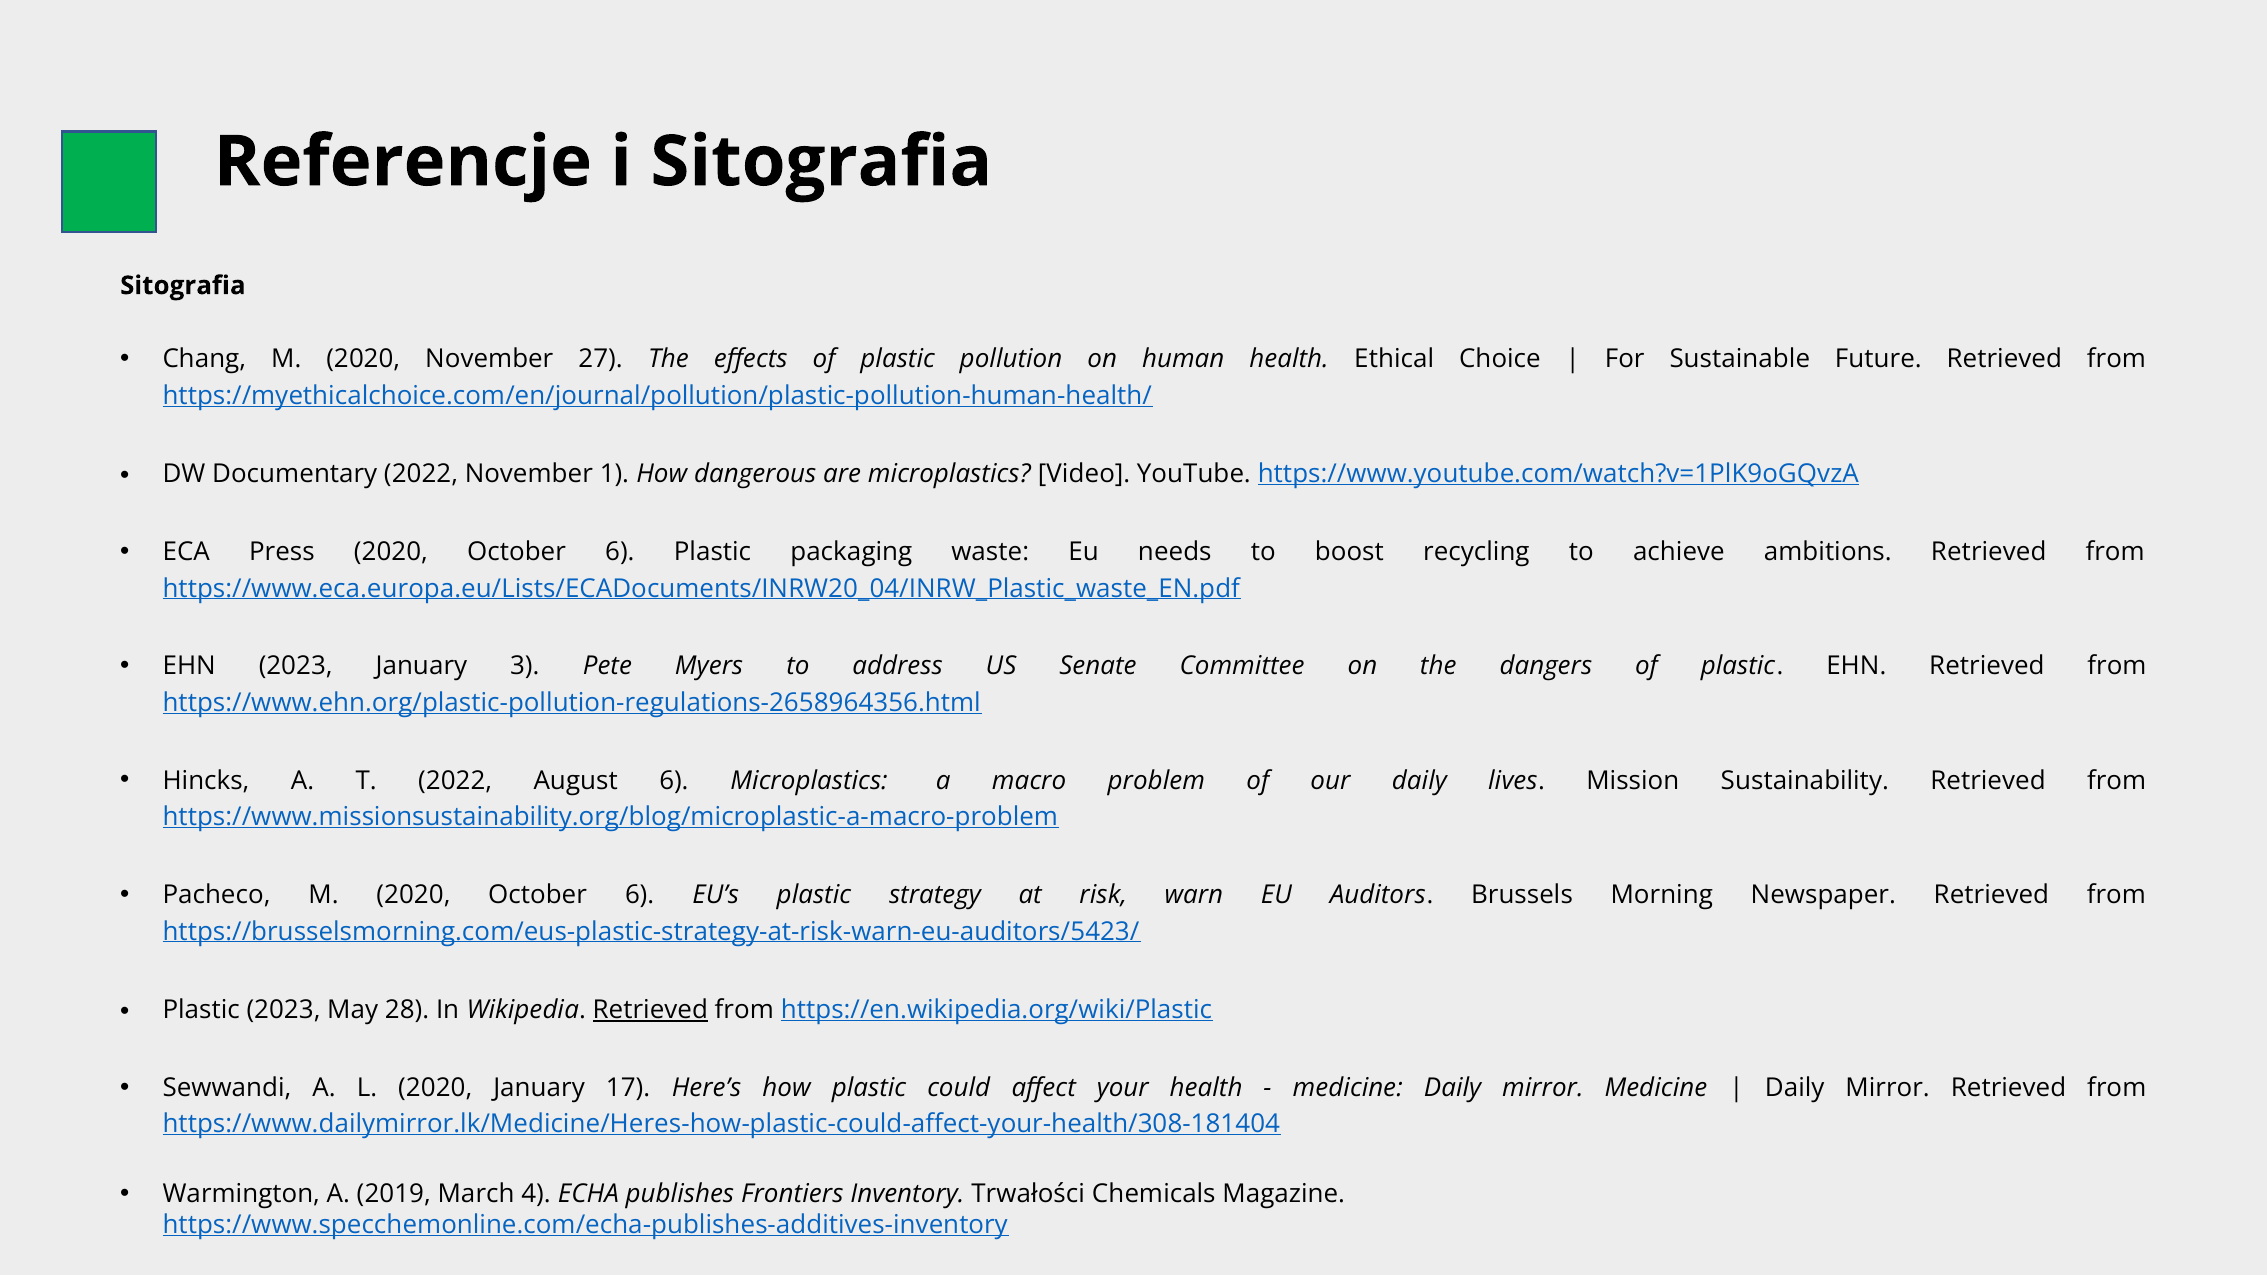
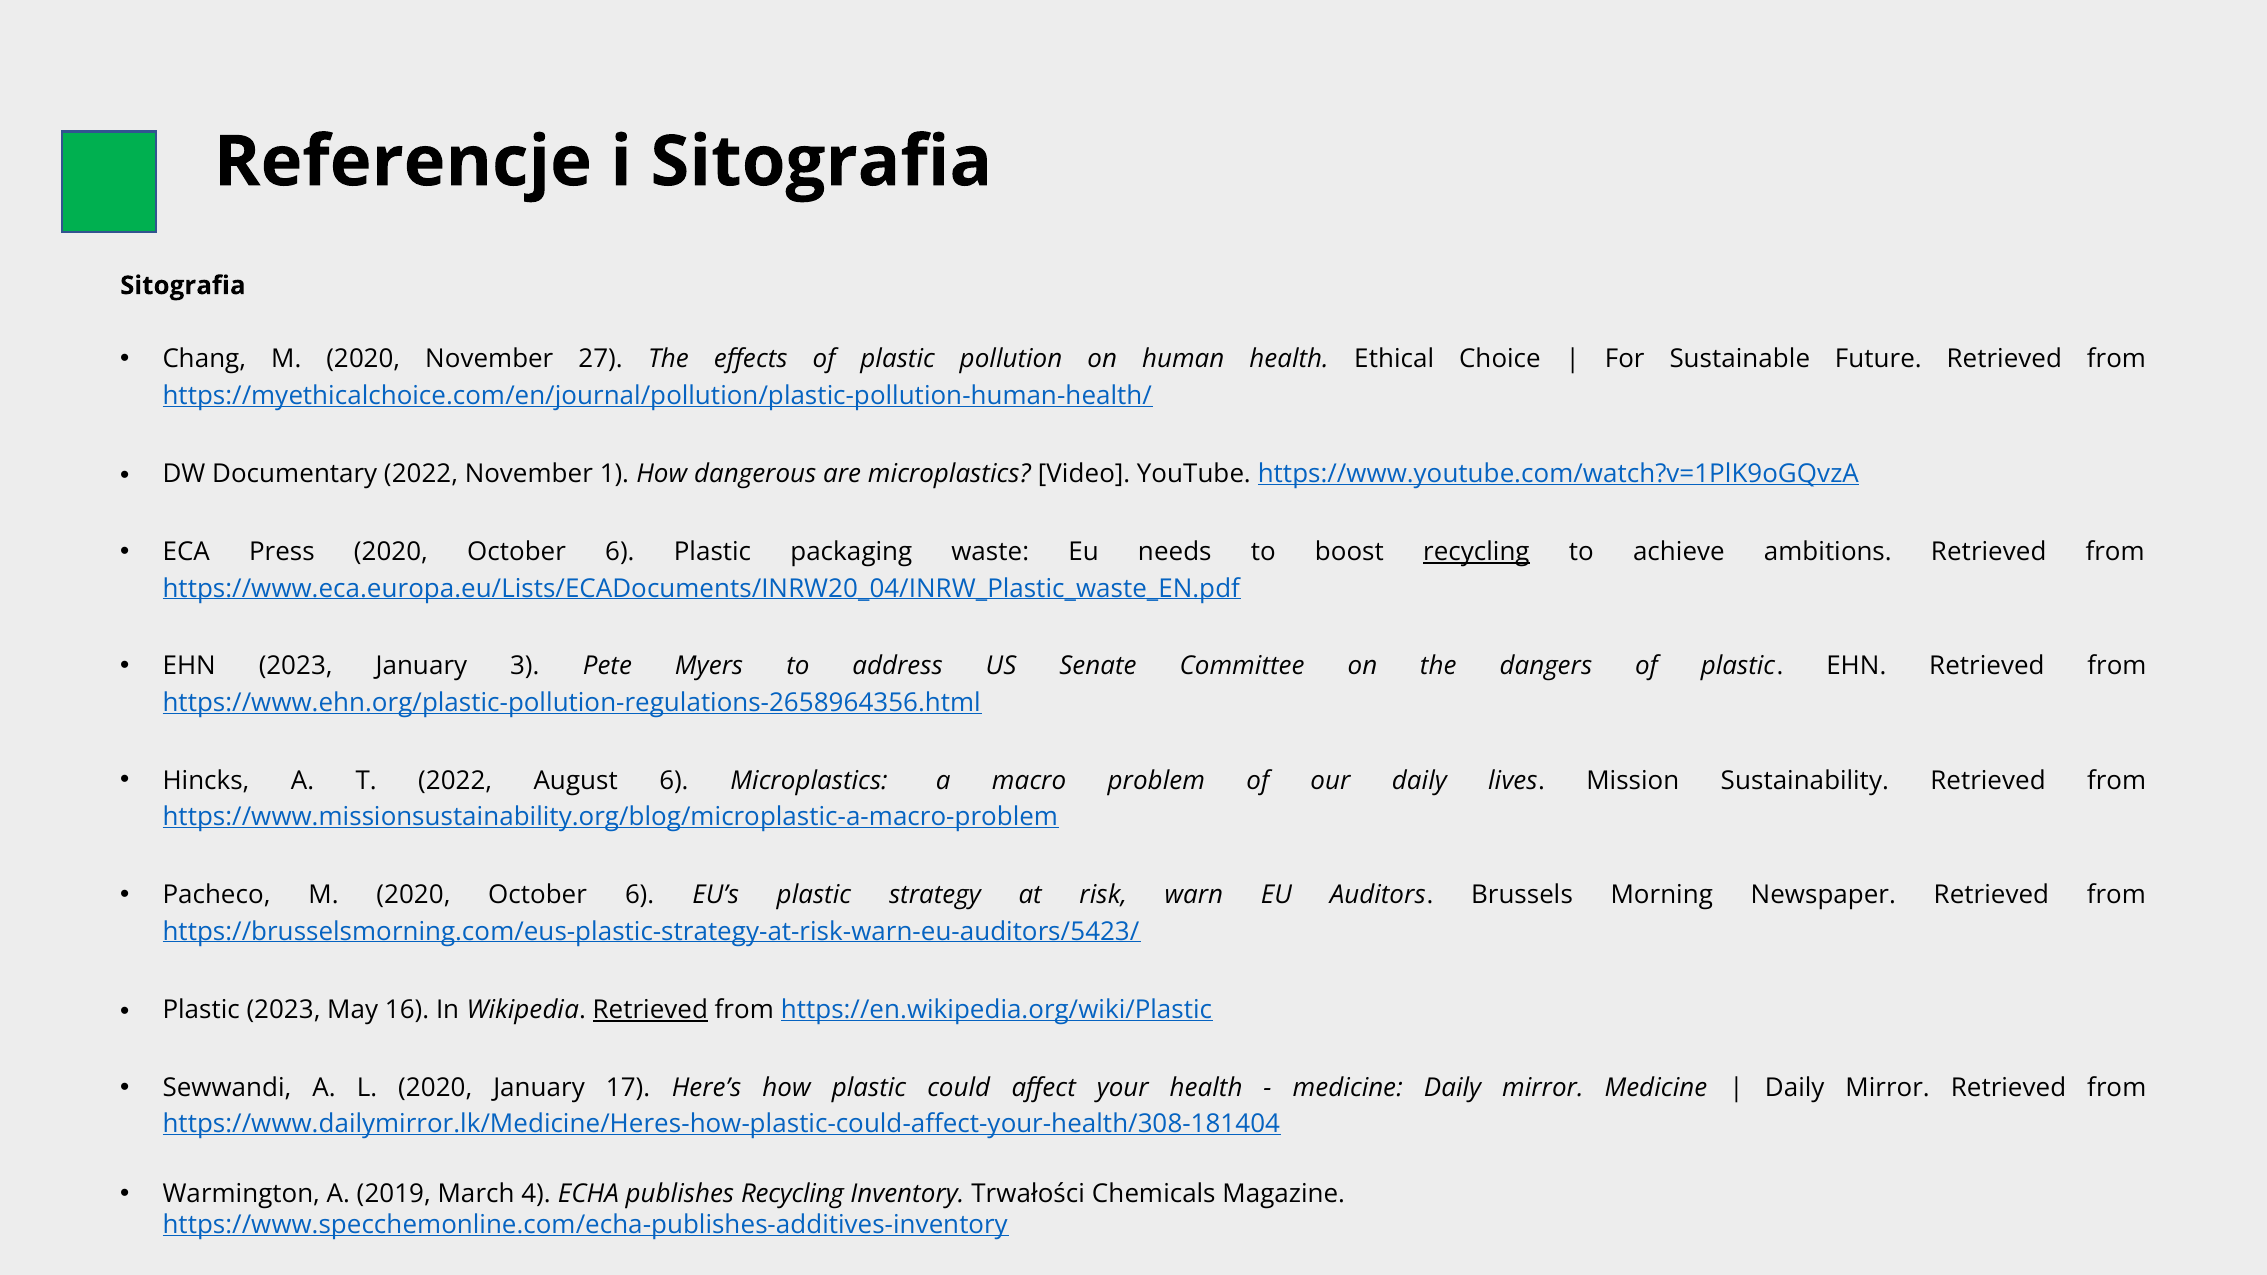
recycling underline: none -> present (1476, 552)
28: 28 -> 16 (407, 1010)
publishes Frontiers: Frontiers -> Recycling (792, 1194)
